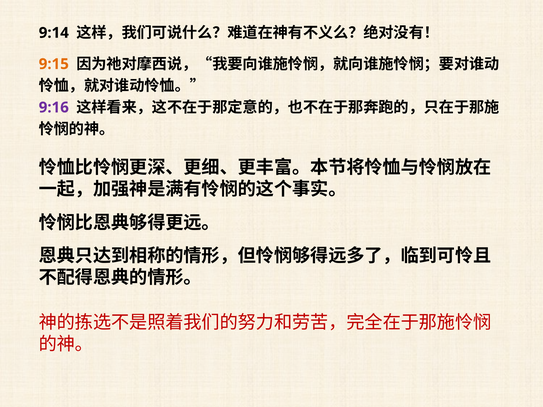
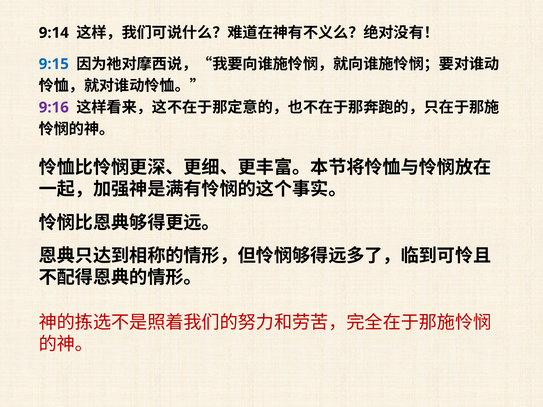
9:15 colour: orange -> blue (54, 64)
